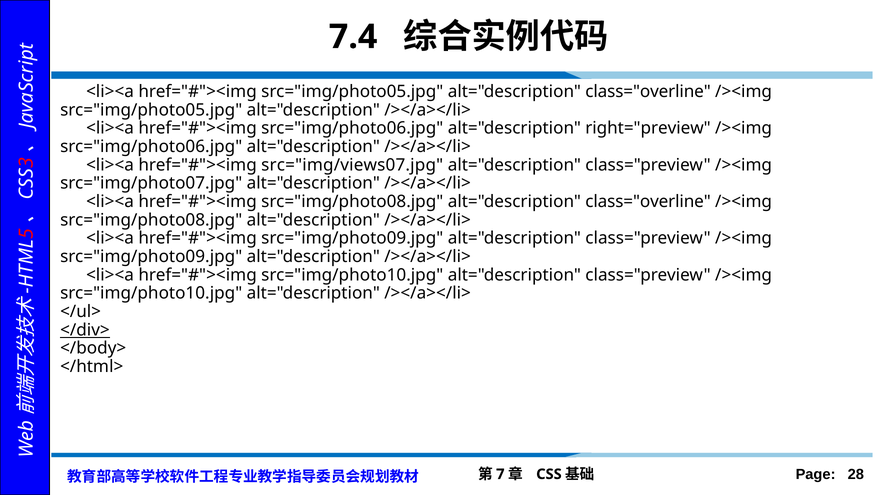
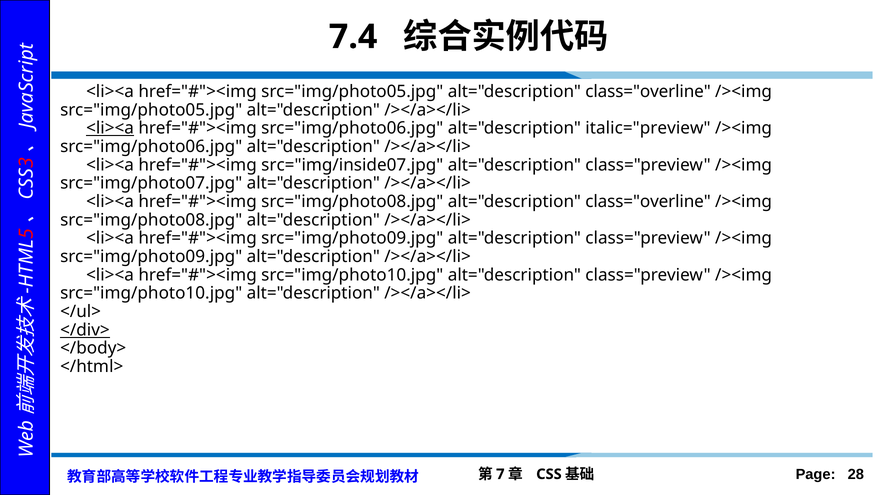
<li><a underline: none -> present (110, 128)
right="preview: right="preview -> italic="preview (648, 128)
src="img/views07.jpg: src="img/views07.jpg -> src="img/inside07.jpg (352, 165)
